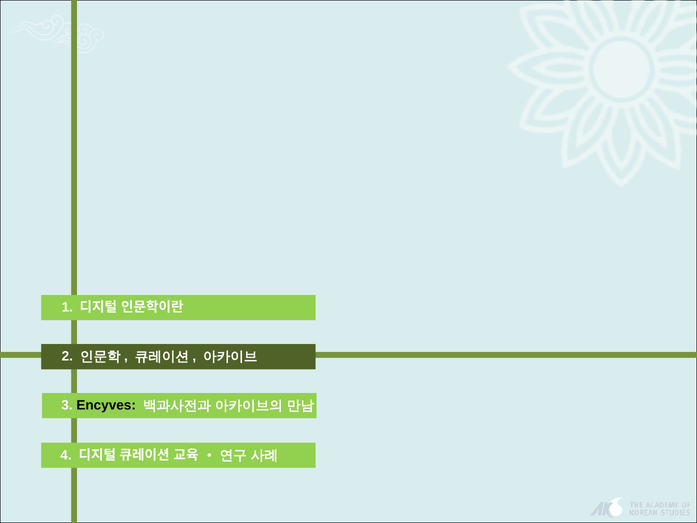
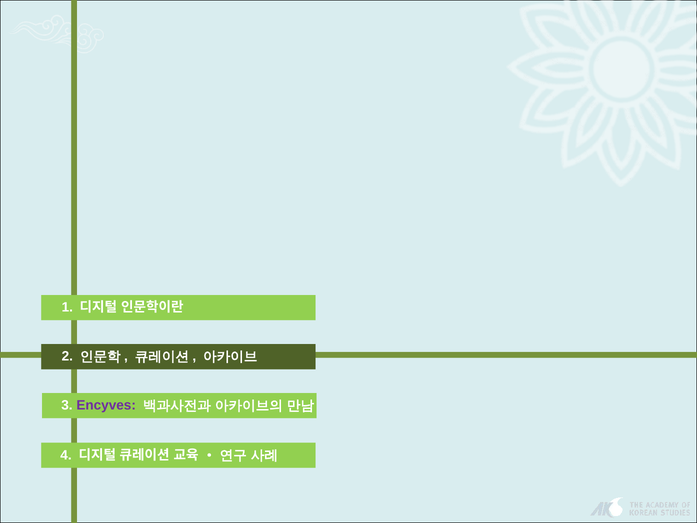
Encyves colour: black -> purple (106, 405)
